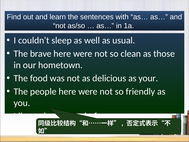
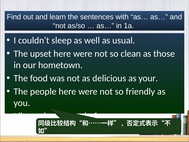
brave: brave -> upset (41, 54)
